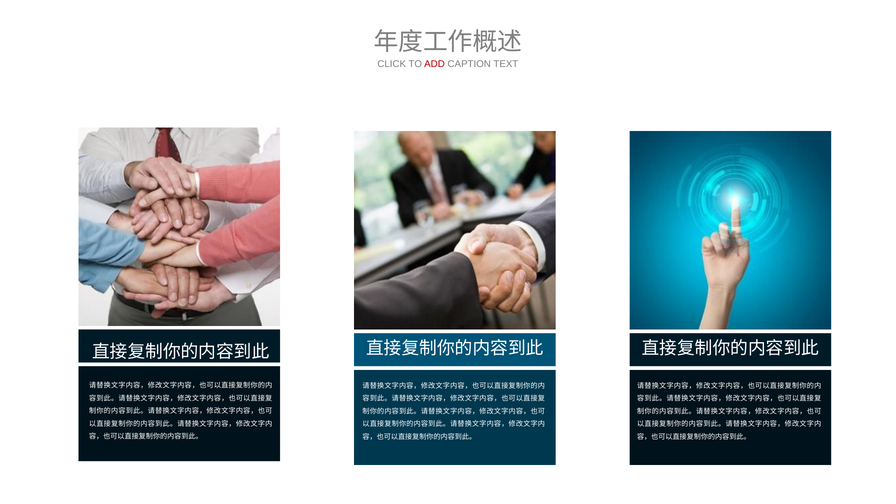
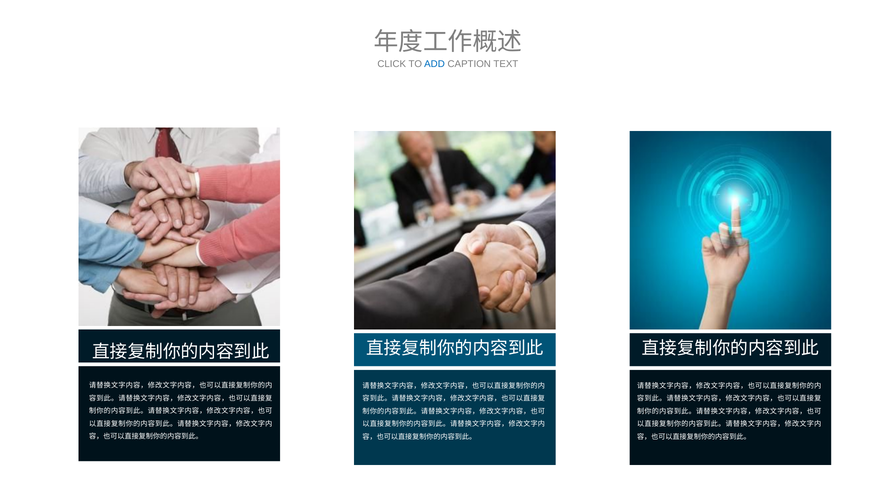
ADD colour: red -> blue (435, 64)
